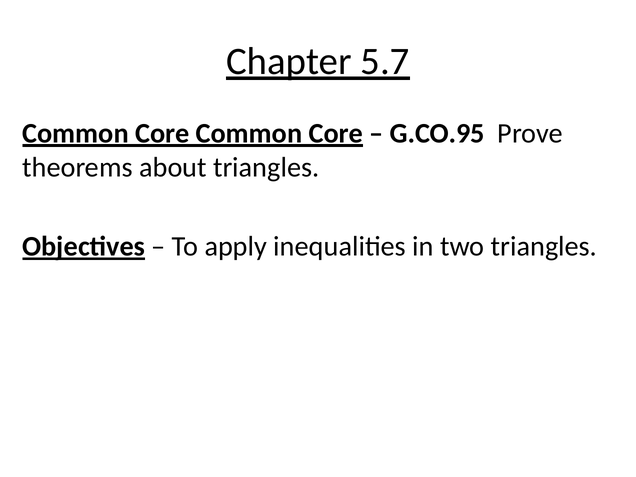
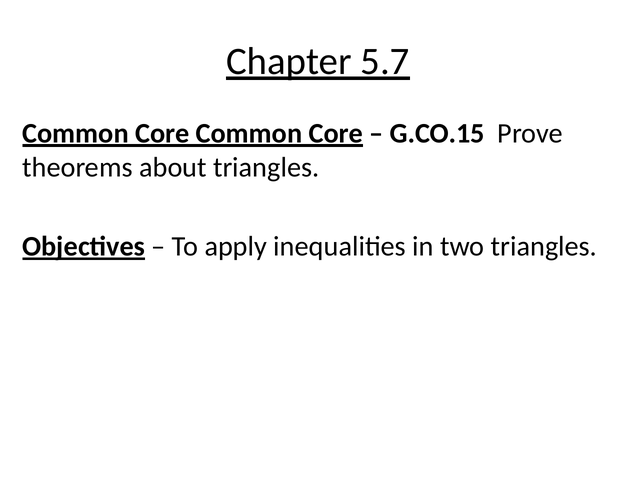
G.CO.95: G.CO.95 -> G.CO.15 (437, 133)
